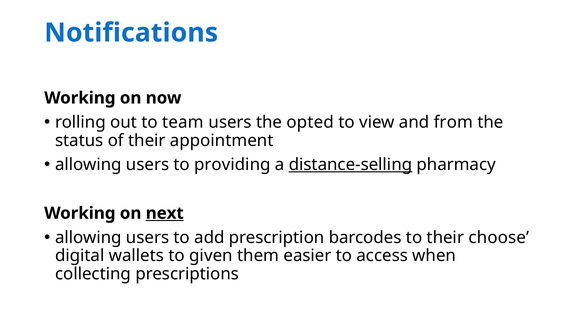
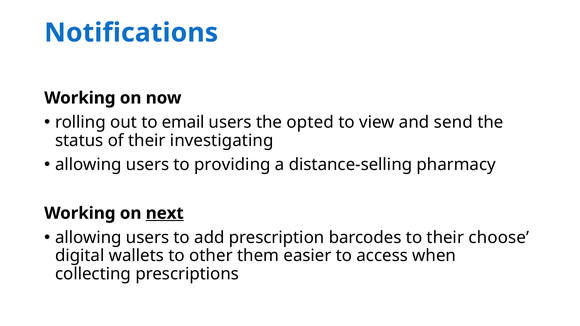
team: team -> email (183, 122)
from: from -> send (453, 122)
appointment: appointment -> investigating (222, 141)
distance-selling underline: present -> none (350, 165)
given: given -> other (211, 256)
